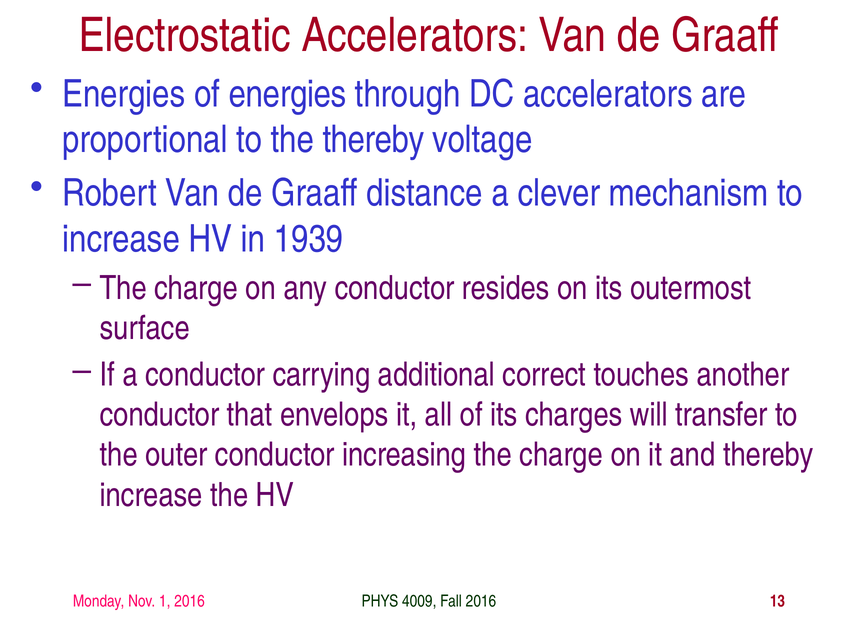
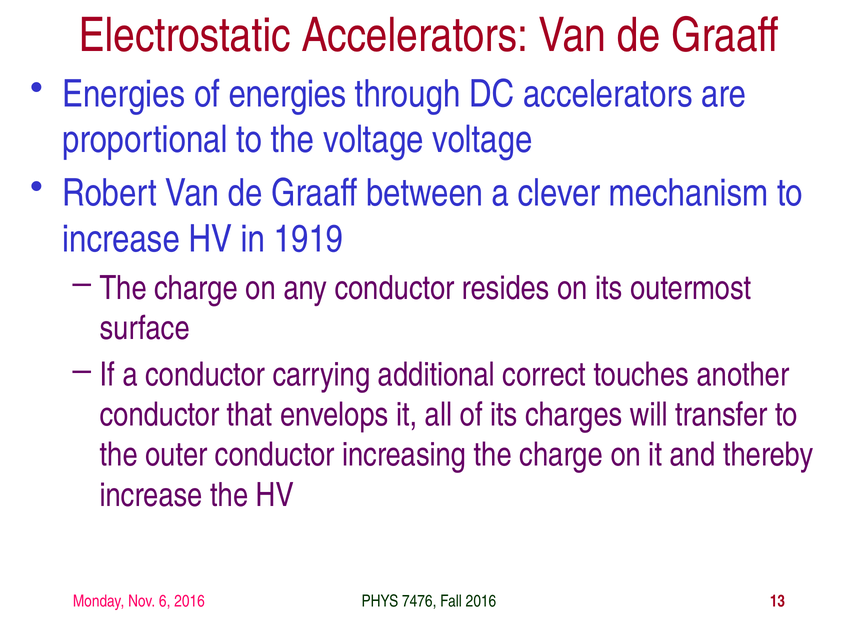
the thereby: thereby -> voltage (373, 140)
distance: distance -> between (425, 193)
1939: 1939 -> 1919 (309, 239)
1: 1 -> 6 (165, 602)
4009: 4009 -> 7476 (419, 602)
